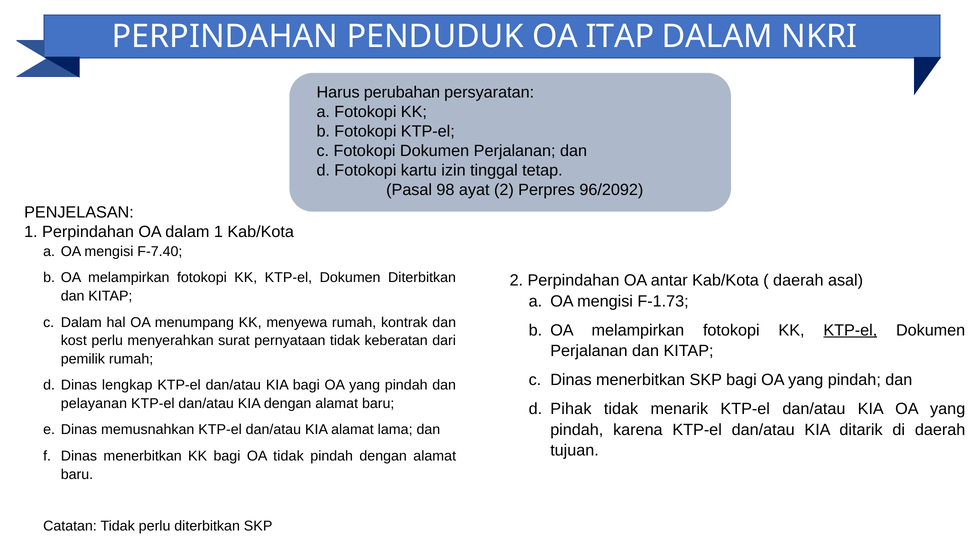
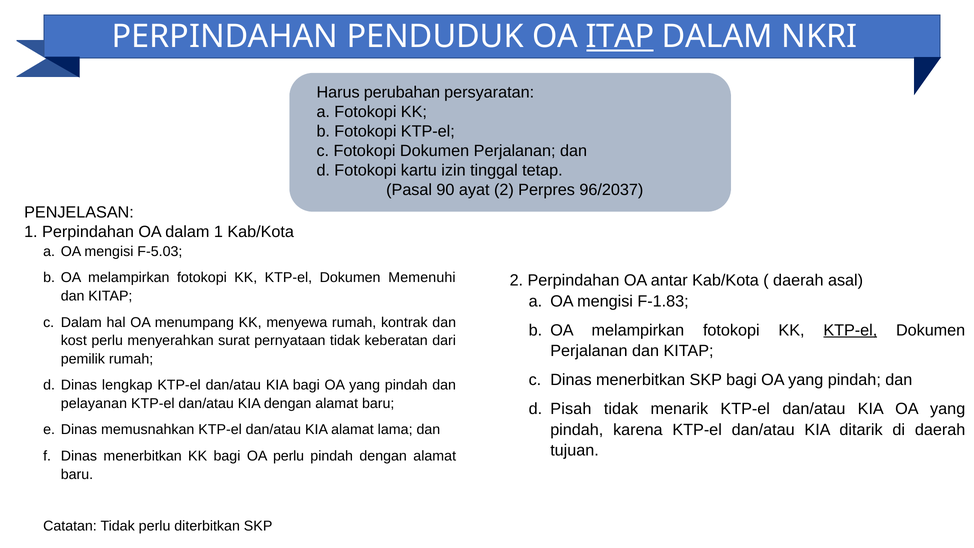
ITAP underline: none -> present (620, 36)
98: 98 -> 90 (445, 190)
96/2092: 96/2092 -> 96/2037 (611, 190)
F-7.40: F-7.40 -> F-5.03 (160, 251)
Dokumen Diterbitkan: Diterbitkan -> Memenuhi (422, 278)
F-1.73: F-1.73 -> F-1.83 (663, 301)
Pihak: Pihak -> Pisah (571, 409)
OA tidak: tidak -> perlu (289, 456)
